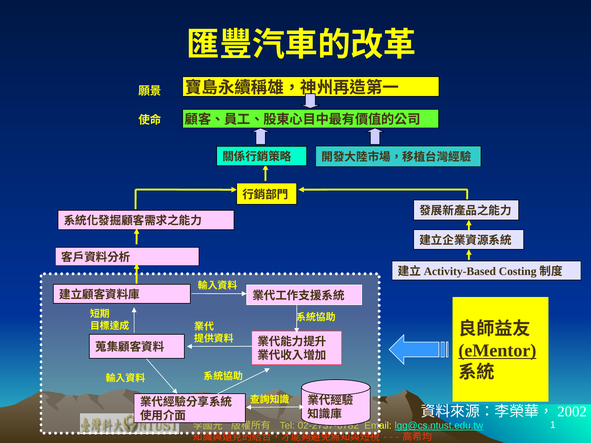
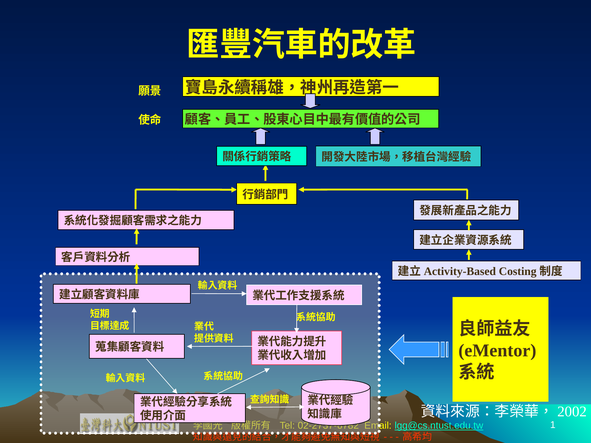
eMentor underline: present -> none (497, 351)
